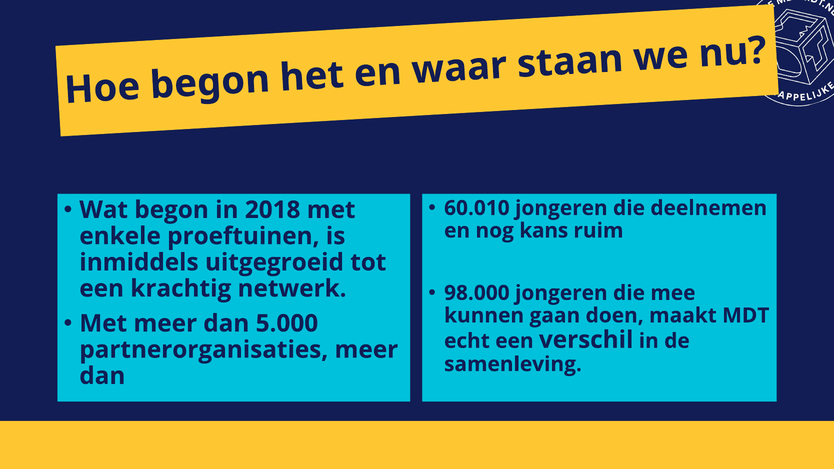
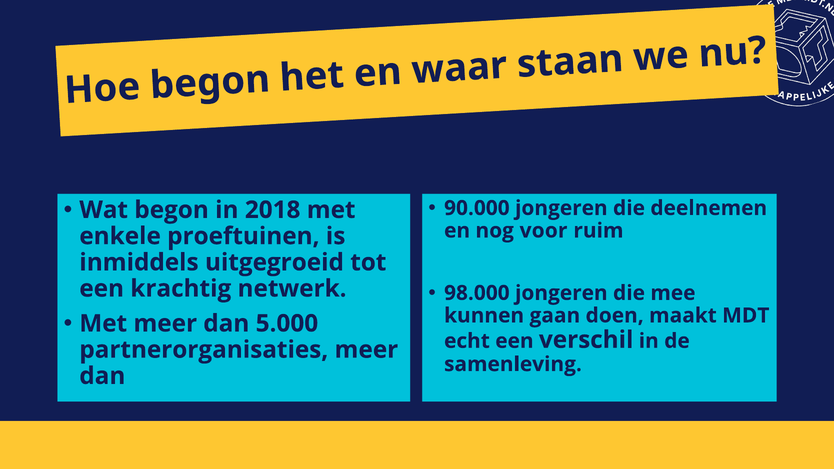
60.010: 60.010 -> 90.000 (477, 208)
kans: kans -> voor (544, 231)
